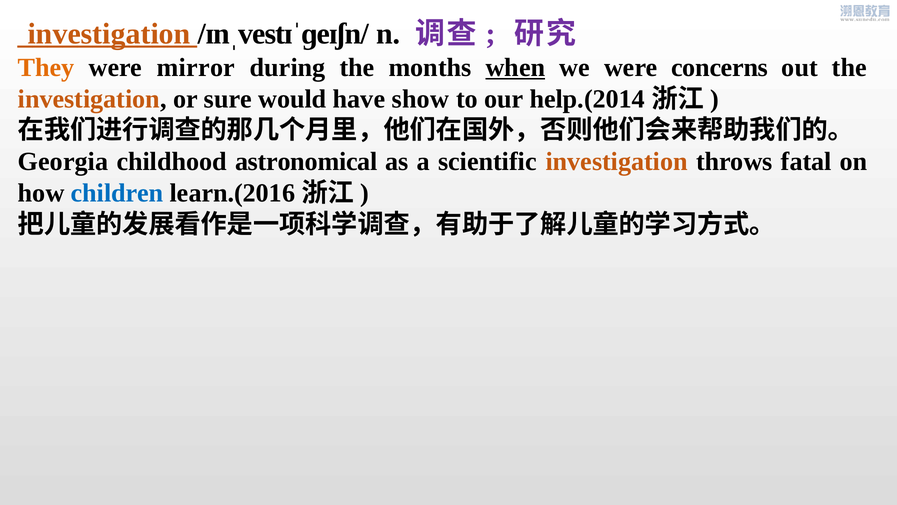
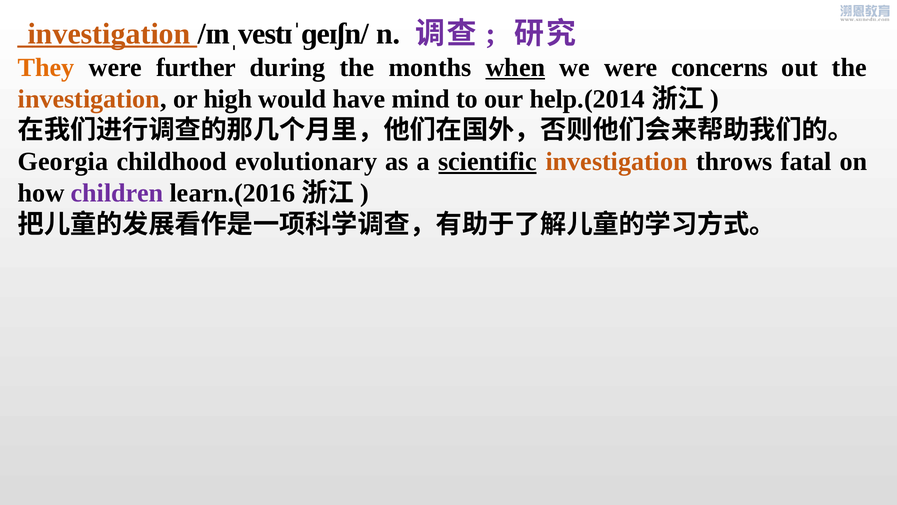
mirror: mirror -> further (196, 67)
sure: sure -> high (228, 99)
show: show -> mind (421, 99)
astronomical: astronomical -> evolutionary (306, 162)
scientific underline: none -> present (487, 162)
children colour: blue -> purple (117, 193)
